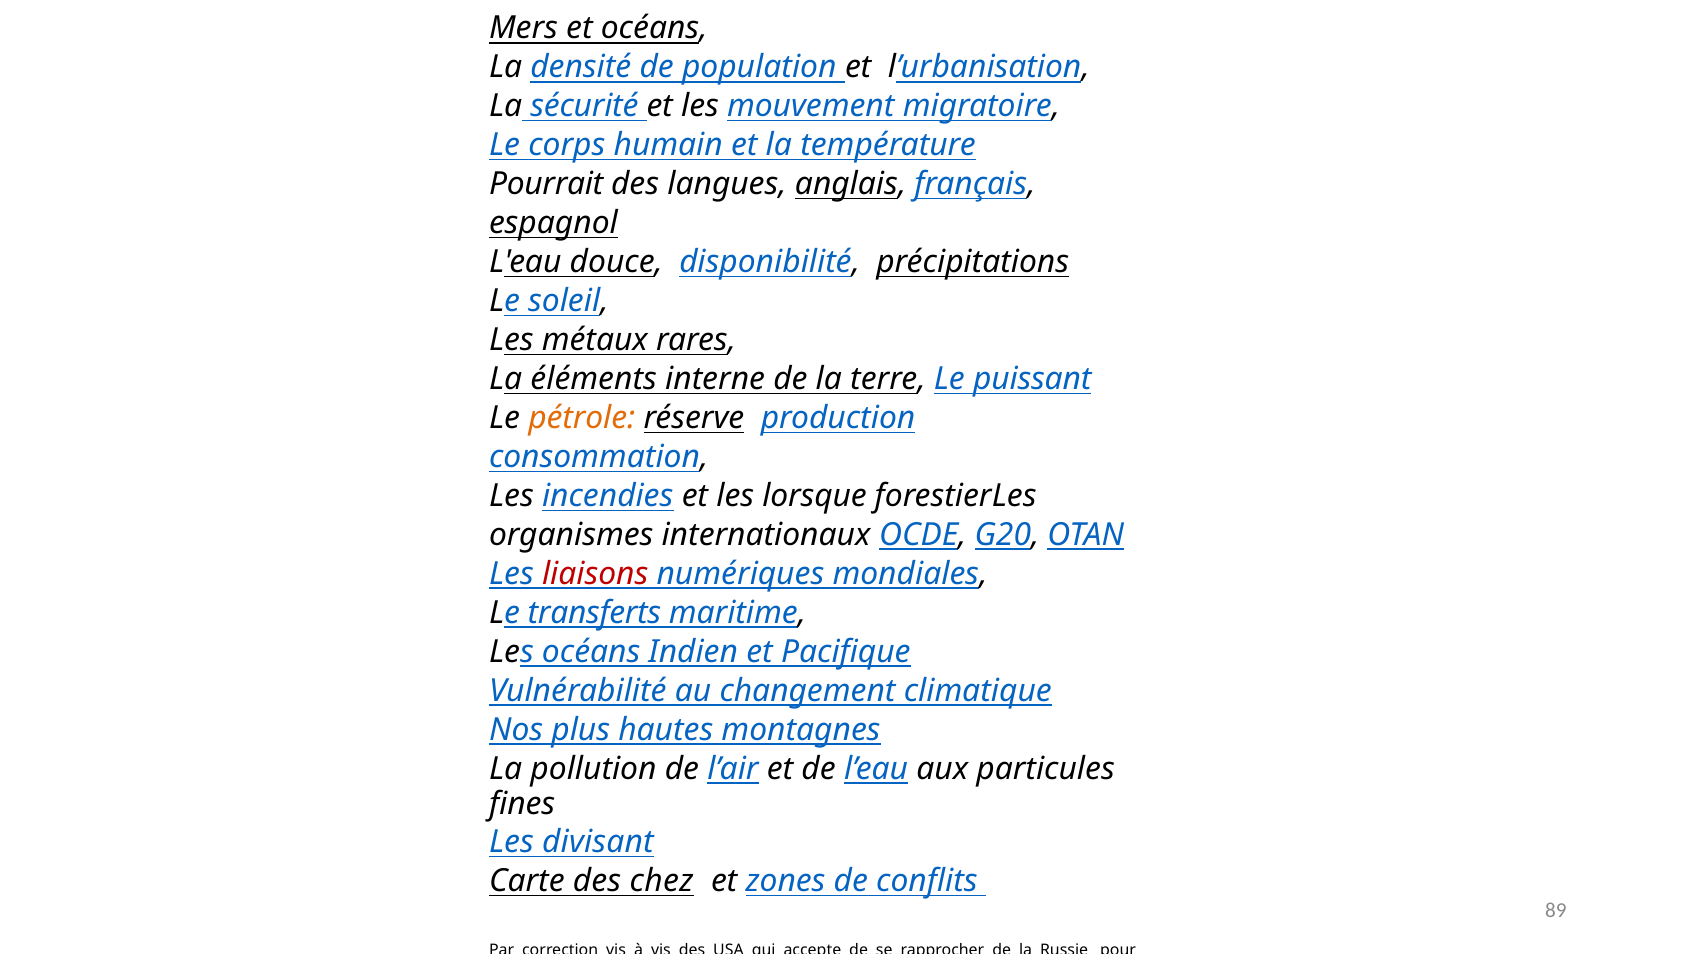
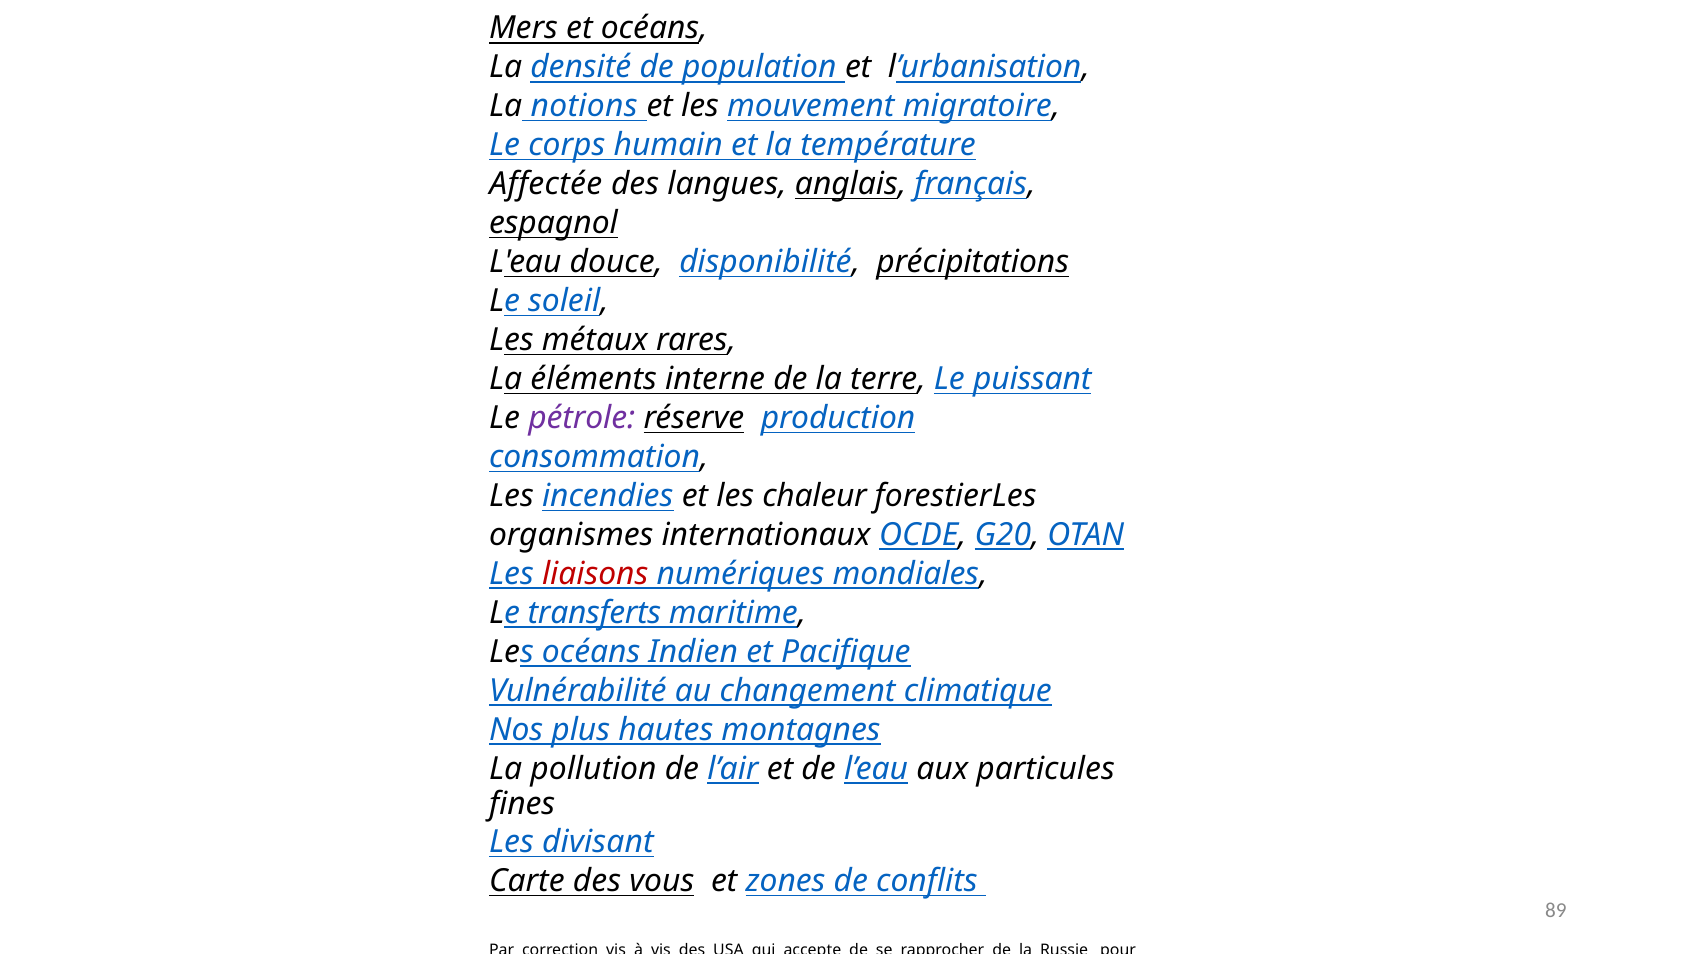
sécurité: sécurité -> notions (584, 106)
Pourrait: Pourrait -> Affectée (546, 184)
pétrole colour: orange -> purple (582, 418)
lorsque: lorsque -> chaleur (815, 496)
chez: chez -> vous (662, 881)
